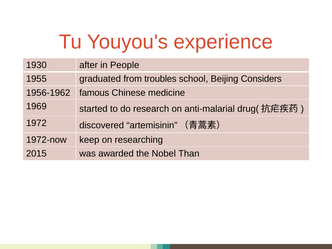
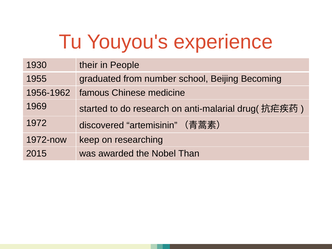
after: after -> their (89, 65)
troubles: troubles -> number (160, 79)
Considers: Considers -> Becoming (261, 79)
